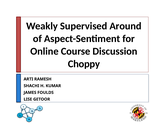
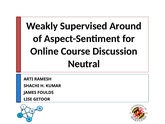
Choppy: Choppy -> Neutral (84, 64)
